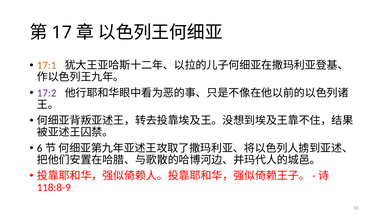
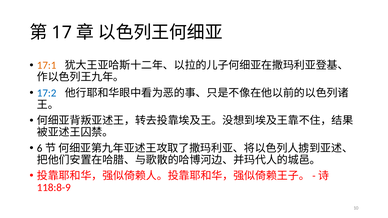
17:2 colour: purple -> blue (47, 93)
